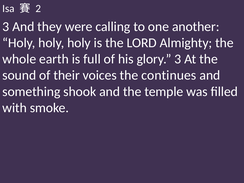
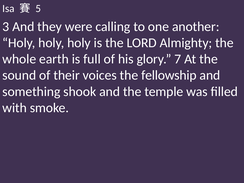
2: 2 -> 5 (38, 8)
glory 3: 3 -> 7 (178, 59)
continues: continues -> fellowship (169, 75)
